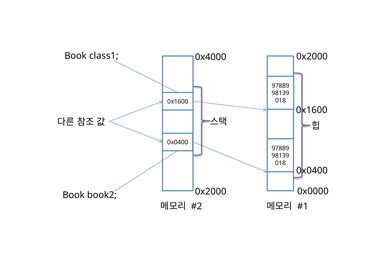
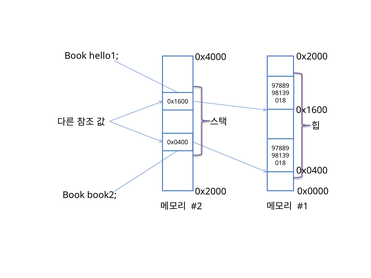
class1: class1 -> hello1 (104, 56)
